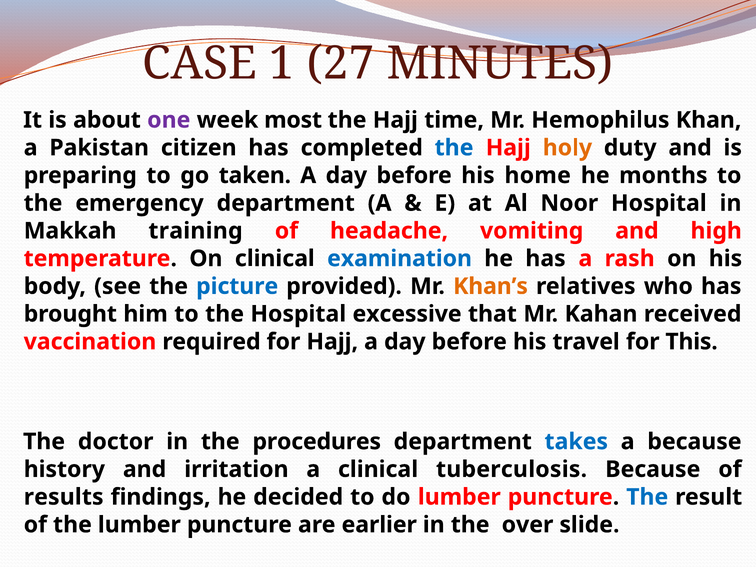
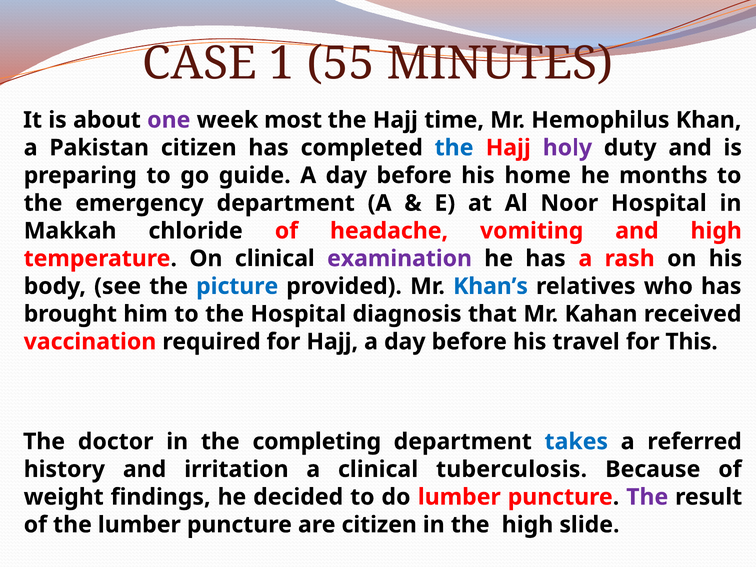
27: 27 -> 55 (341, 64)
holy colour: orange -> purple (567, 148)
taken: taken -> guide (255, 175)
training: training -> chloride (196, 231)
examination colour: blue -> purple (400, 259)
Khan’s colour: orange -> blue (491, 286)
excessive: excessive -> diagnosis (407, 314)
procedures: procedures -> completing (317, 442)
a because: because -> referred (695, 442)
results: results -> weight (64, 497)
The colour: blue -> purple (647, 497)
are earlier: earlier -> citizen (379, 525)
the over: over -> high (527, 525)
